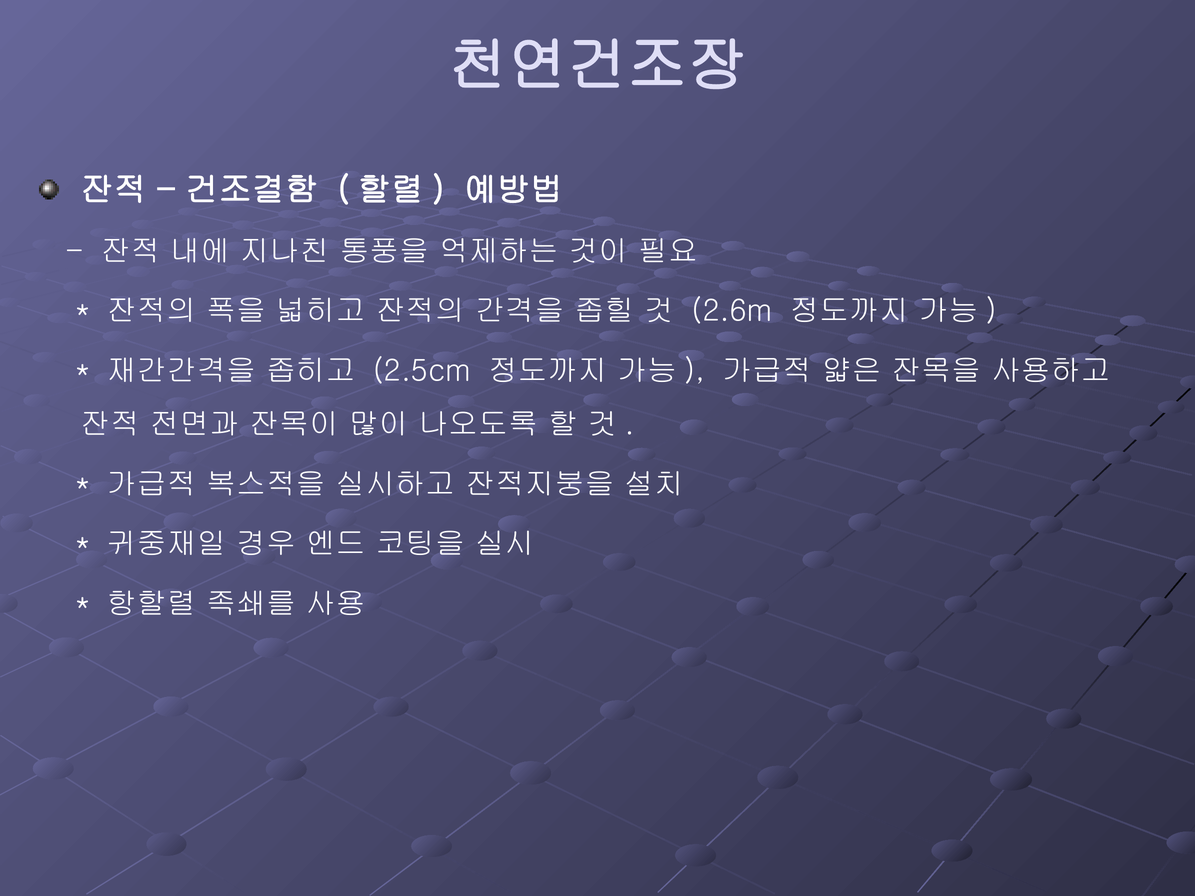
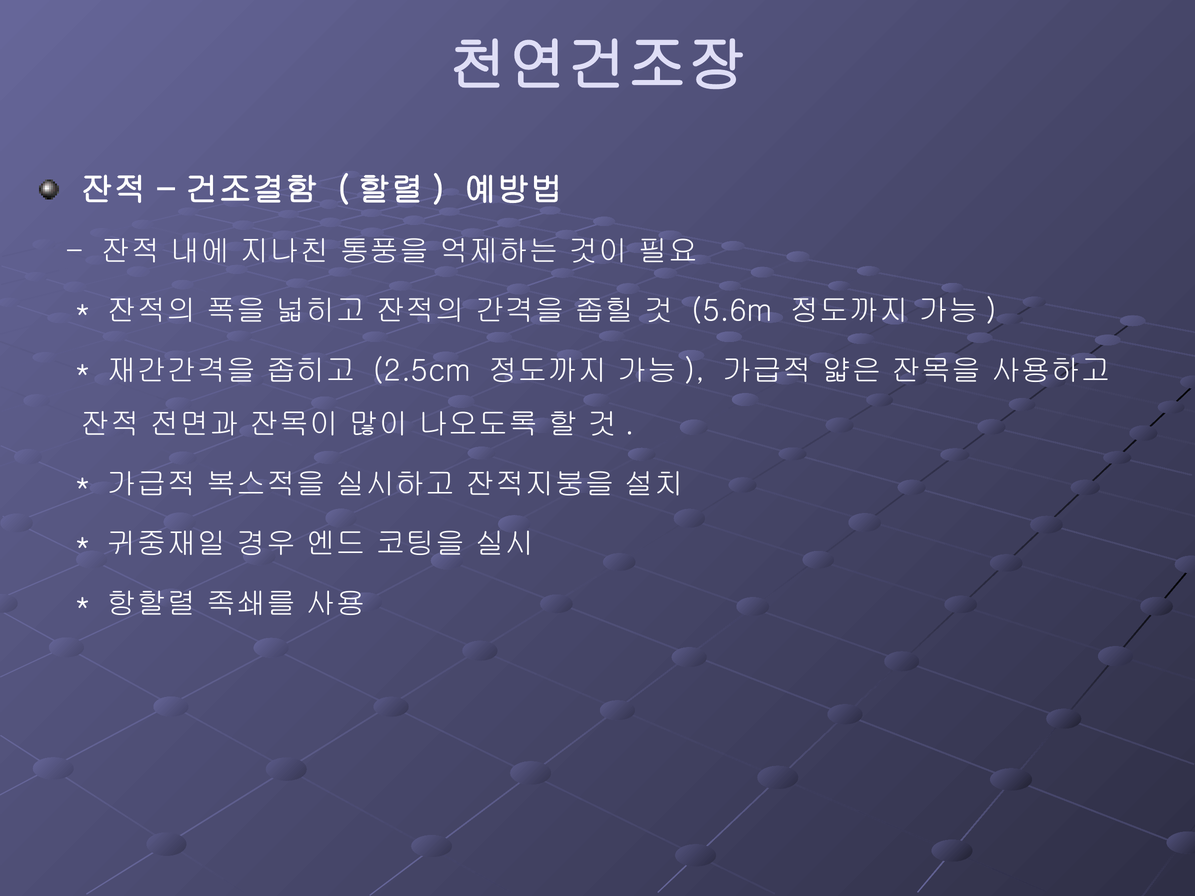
2.6m: 2.6m -> 5.6m (732, 311)
